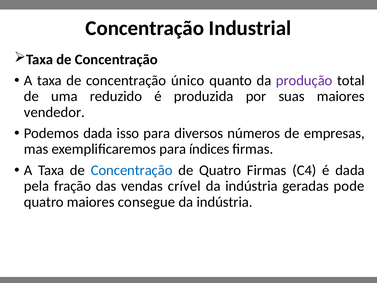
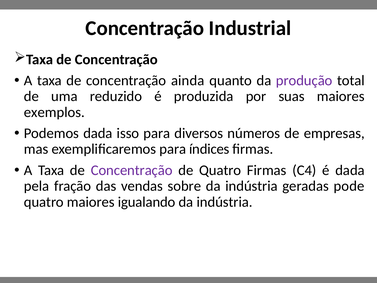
único: único -> ainda (188, 80)
vendedor: vendedor -> exemplos (54, 112)
Concentração colour: blue -> purple (132, 170)
crível: crível -> sobre (184, 186)
consegue: consegue -> igualando (147, 202)
